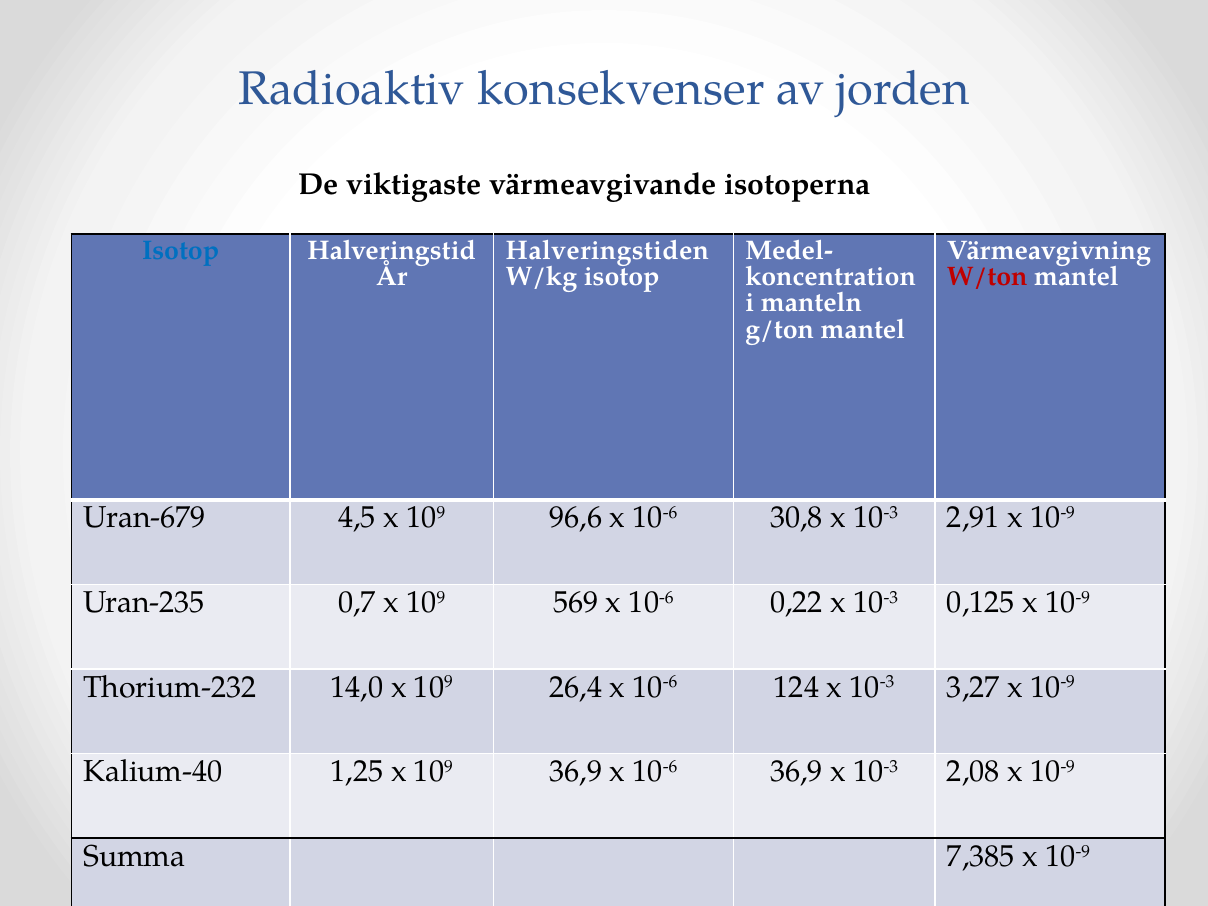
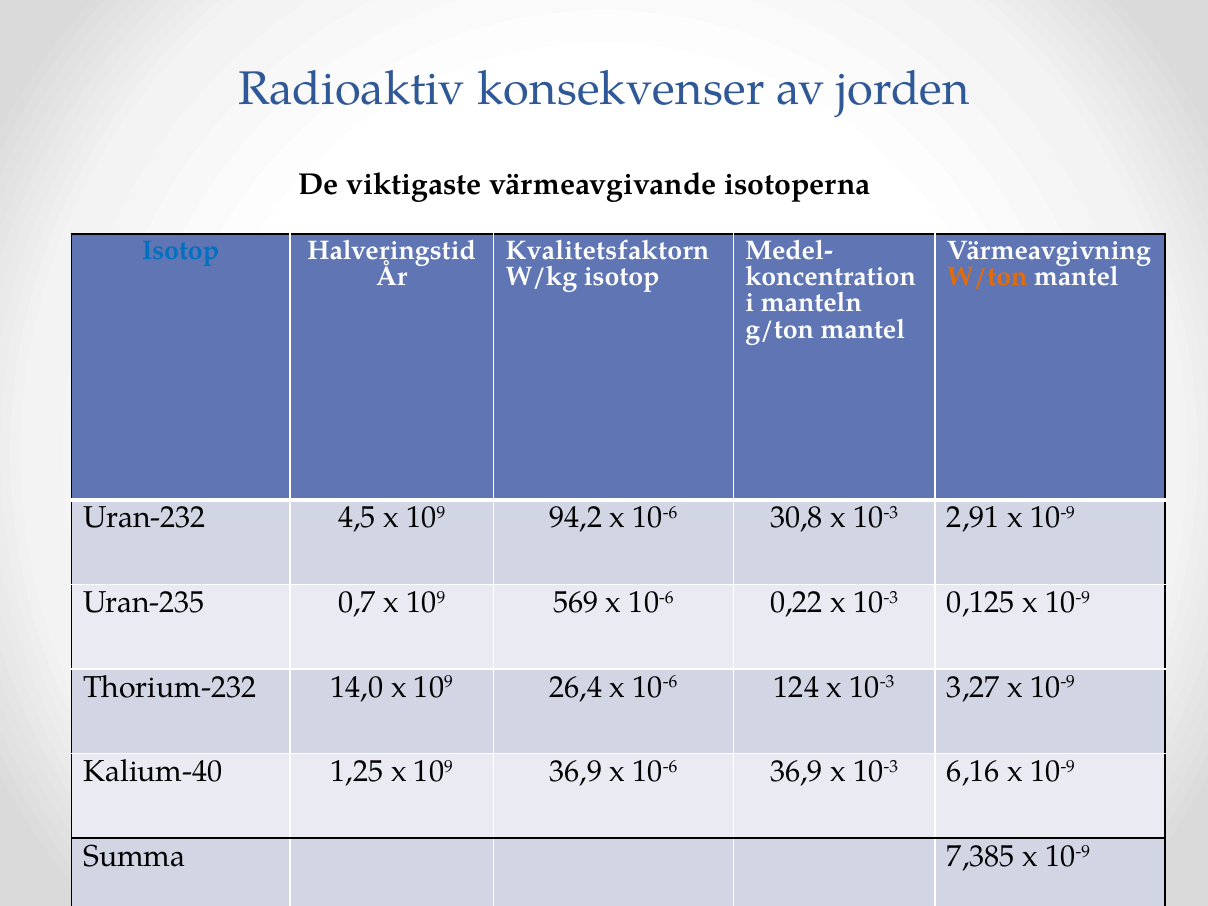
Halveringstiden: Halveringstiden -> Kvalitetsfaktorn (607, 251)
W/ton colour: red -> orange (987, 277)
Uran-679: Uran-679 -> Uran-232 (144, 518)
96,6: 96,6 -> 94,2 (576, 518)
2,08: 2,08 -> 6,16 (973, 772)
